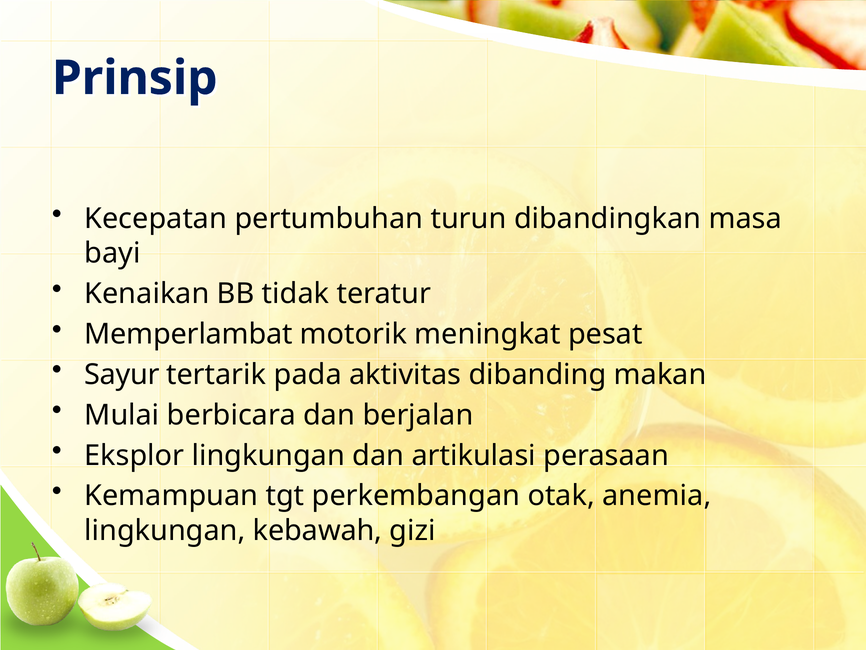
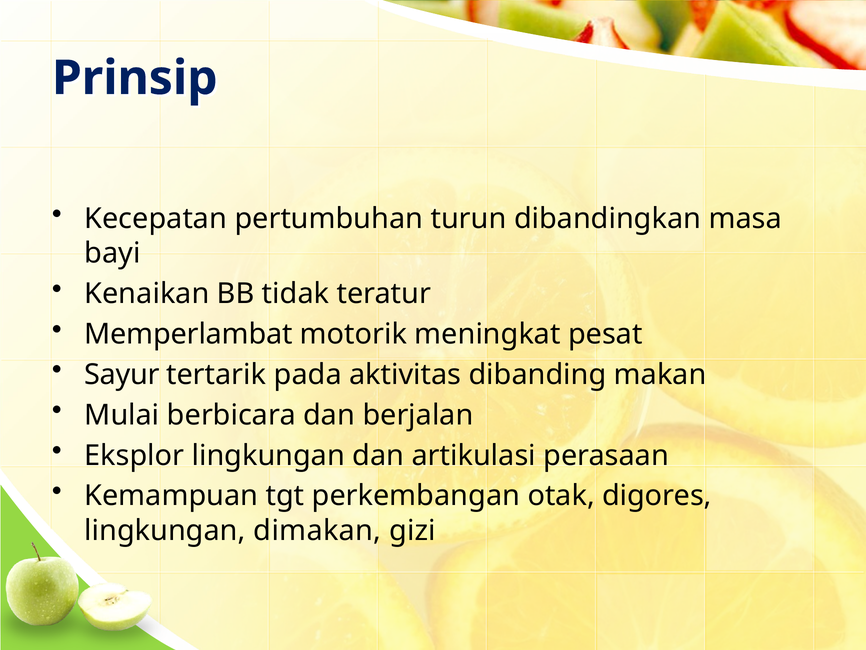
anemia: anemia -> digores (657, 496)
kebawah: kebawah -> dimakan (317, 530)
